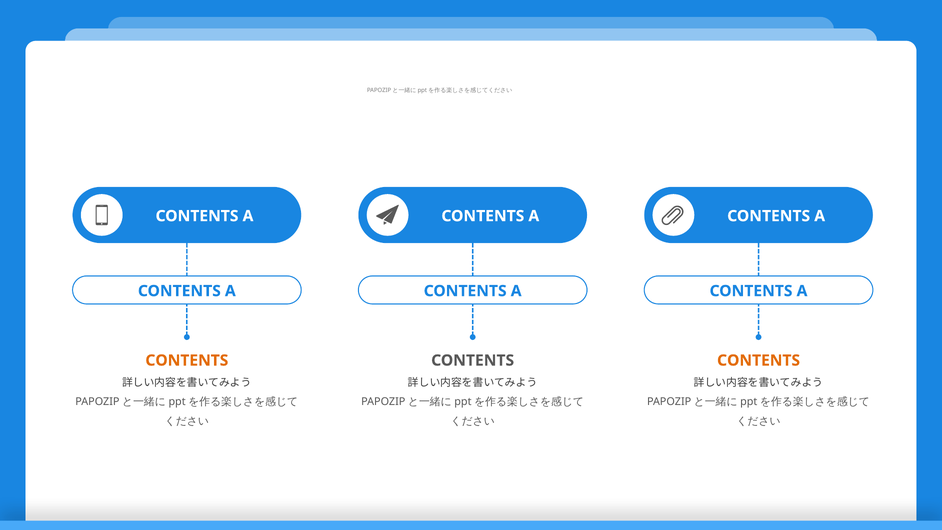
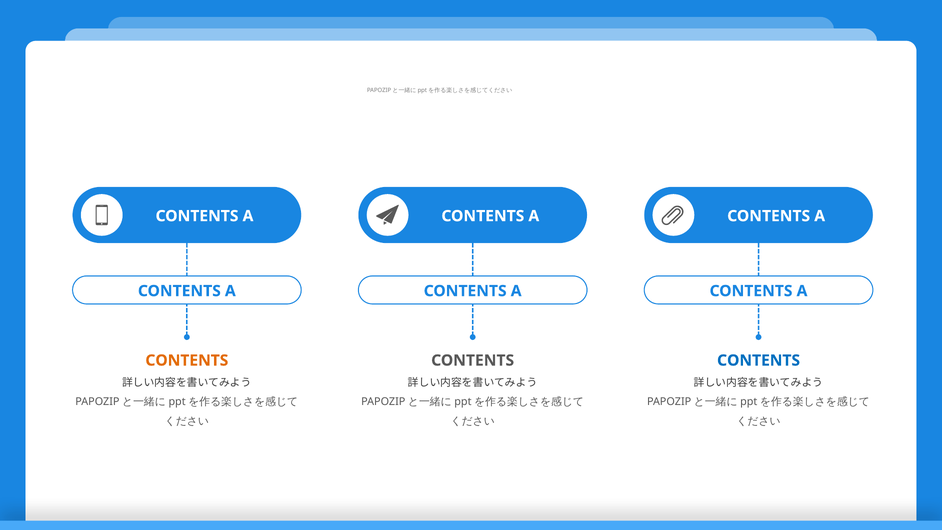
CONTENTS colour: orange -> blue (759, 360)
